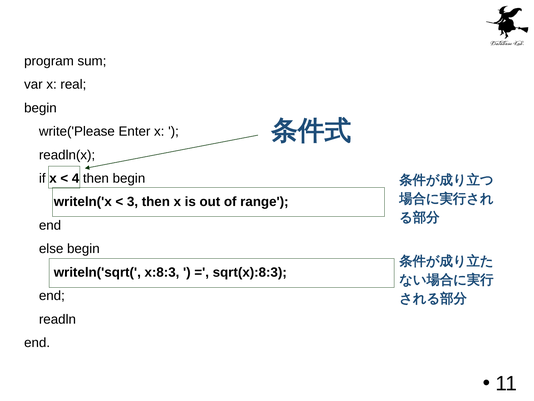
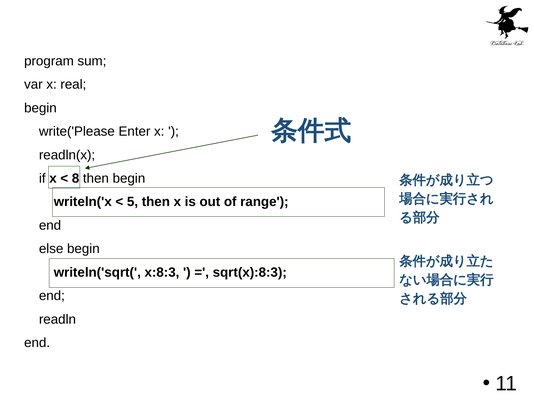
4: 4 -> 8 (76, 178)
3: 3 -> 5 (132, 202)
